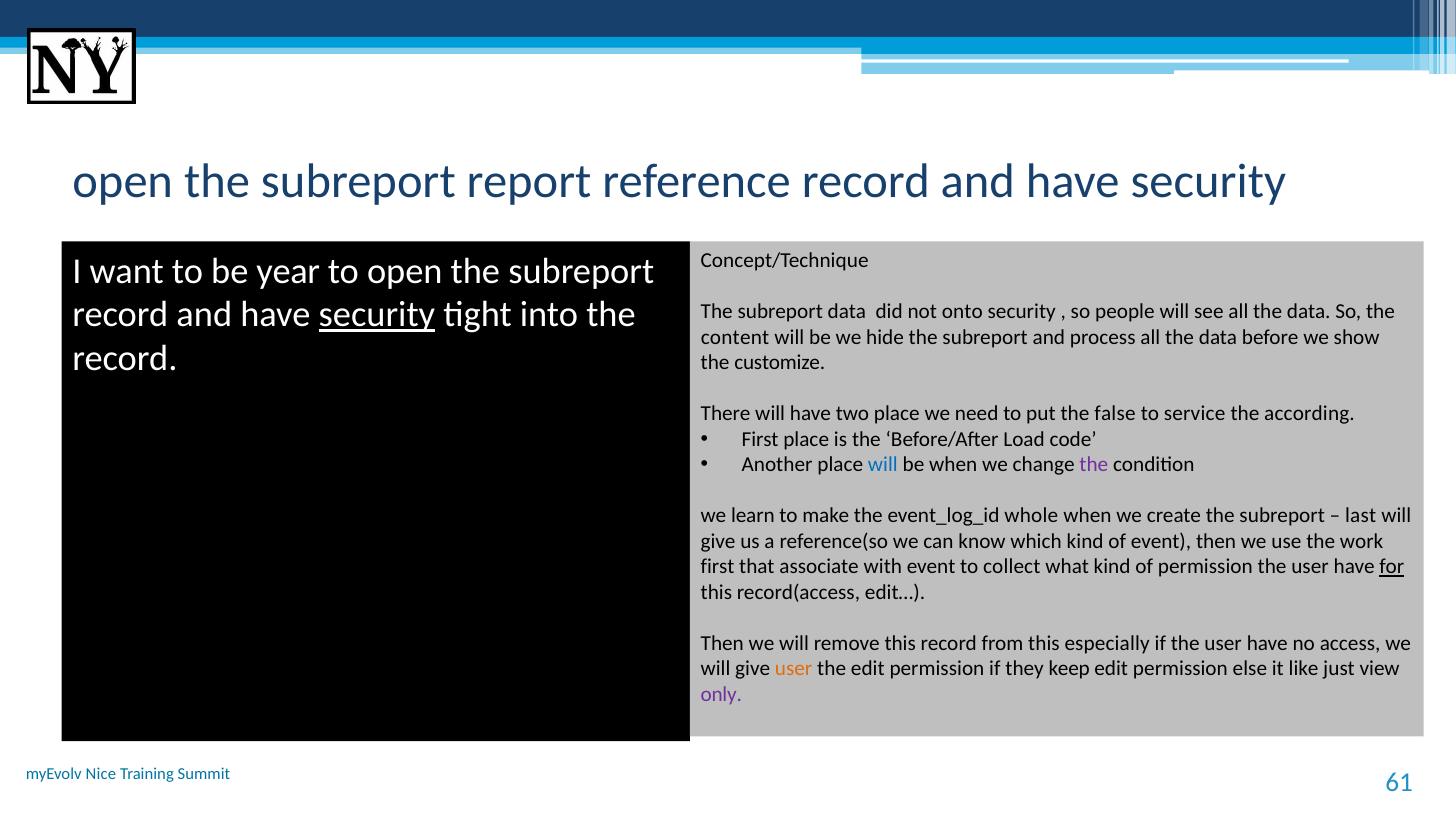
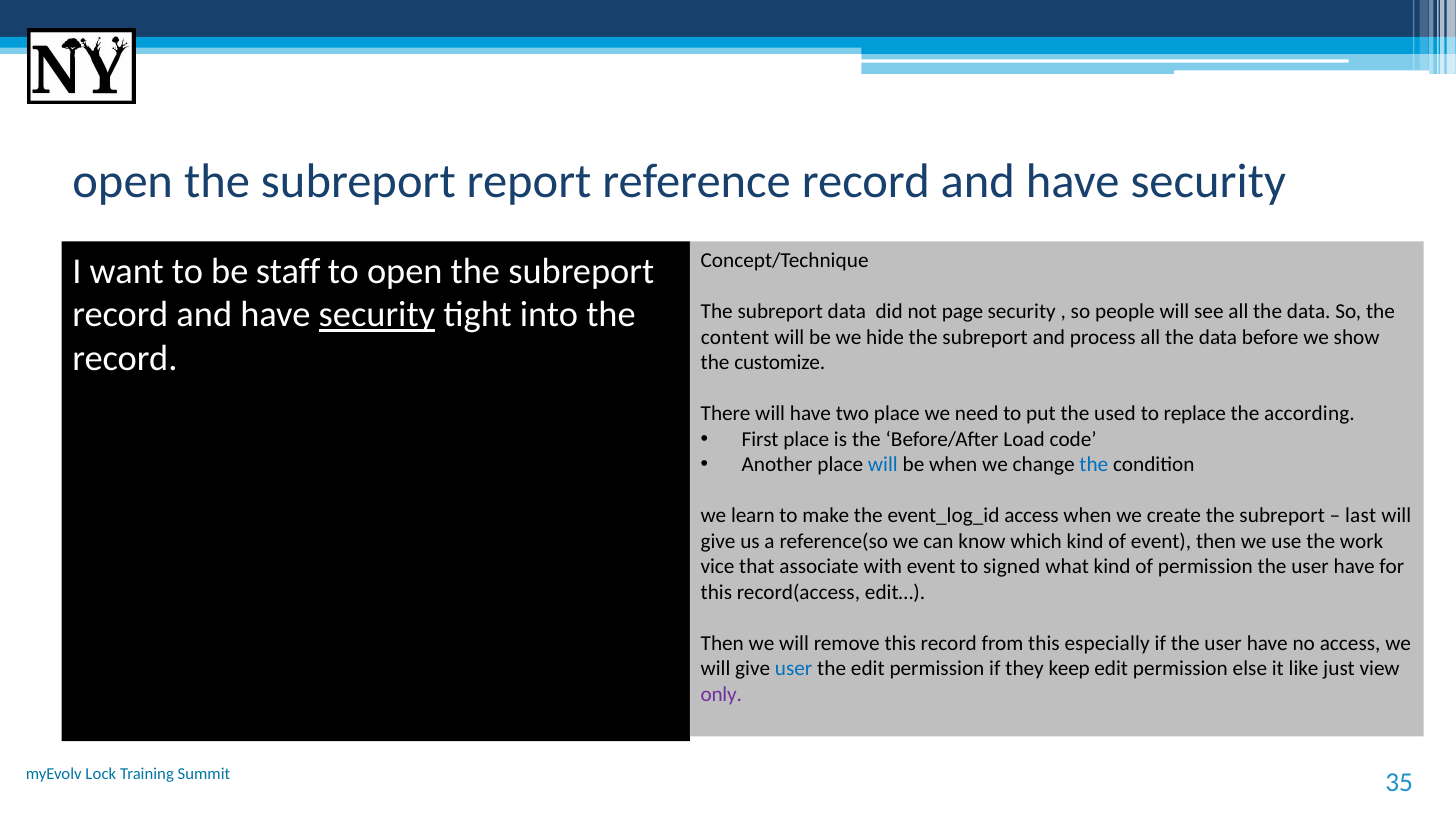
year: year -> staff (288, 271)
onto: onto -> page (963, 312)
false: false -> used (1115, 414)
service: service -> replace (1195, 414)
the colour: purple -> blue (1094, 465)
event_log_id whole: whole -> access (1032, 516)
first: first -> vice (718, 567)
collect: collect -> signed (1012, 567)
for underline: present -> none (1392, 567)
user colour: orange -> blue (794, 669)
Nice: Nice -> Lock (101, 774)
61: 61 -> 35 (1399, 783)
